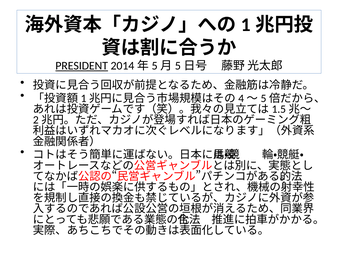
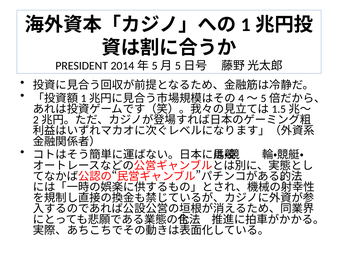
PRESIDENT underline: present -> none (82, 66)
